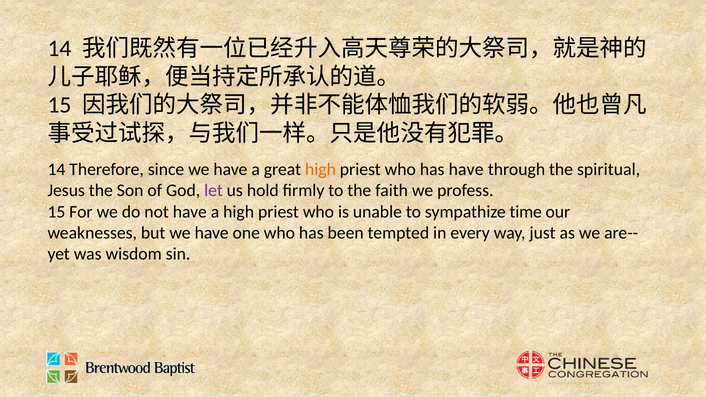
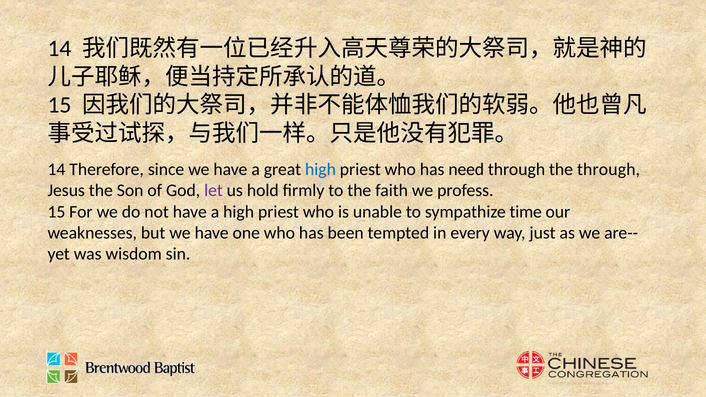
high colour: orange -> blue (320, 169)
has have: have -> need (466, 169)
the spiritual: spiritual -> through (609, 169)
